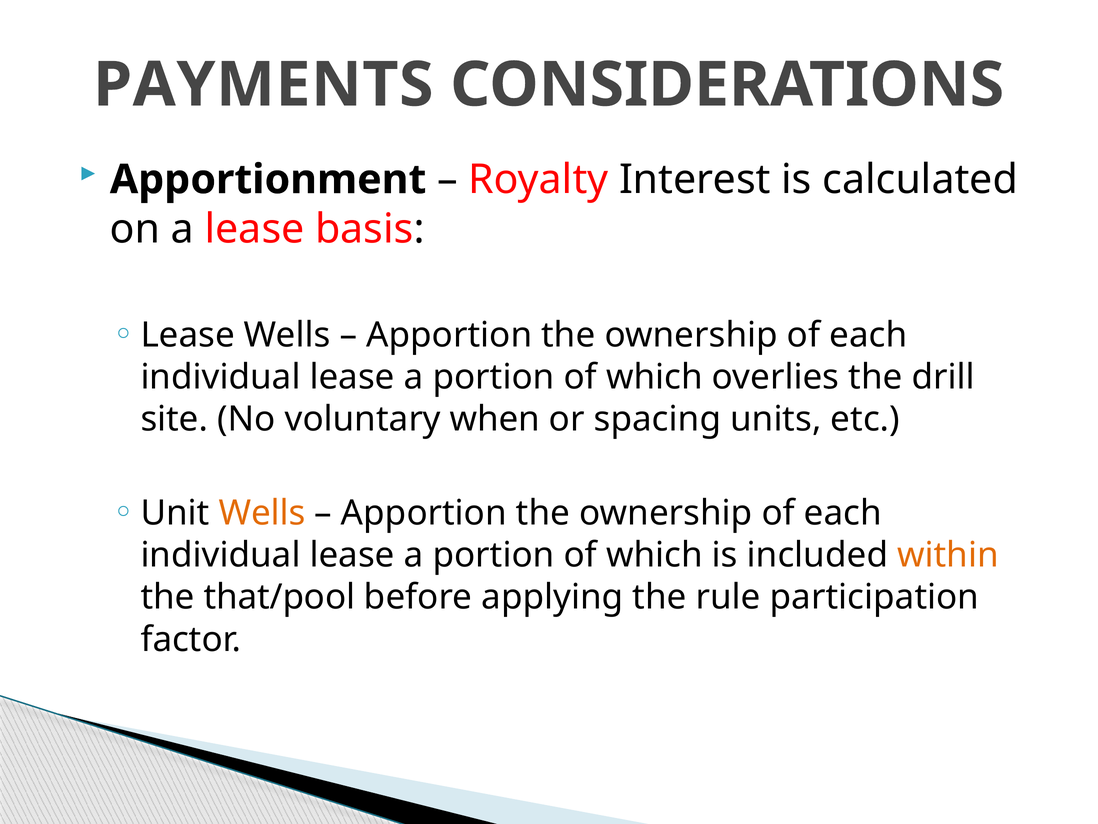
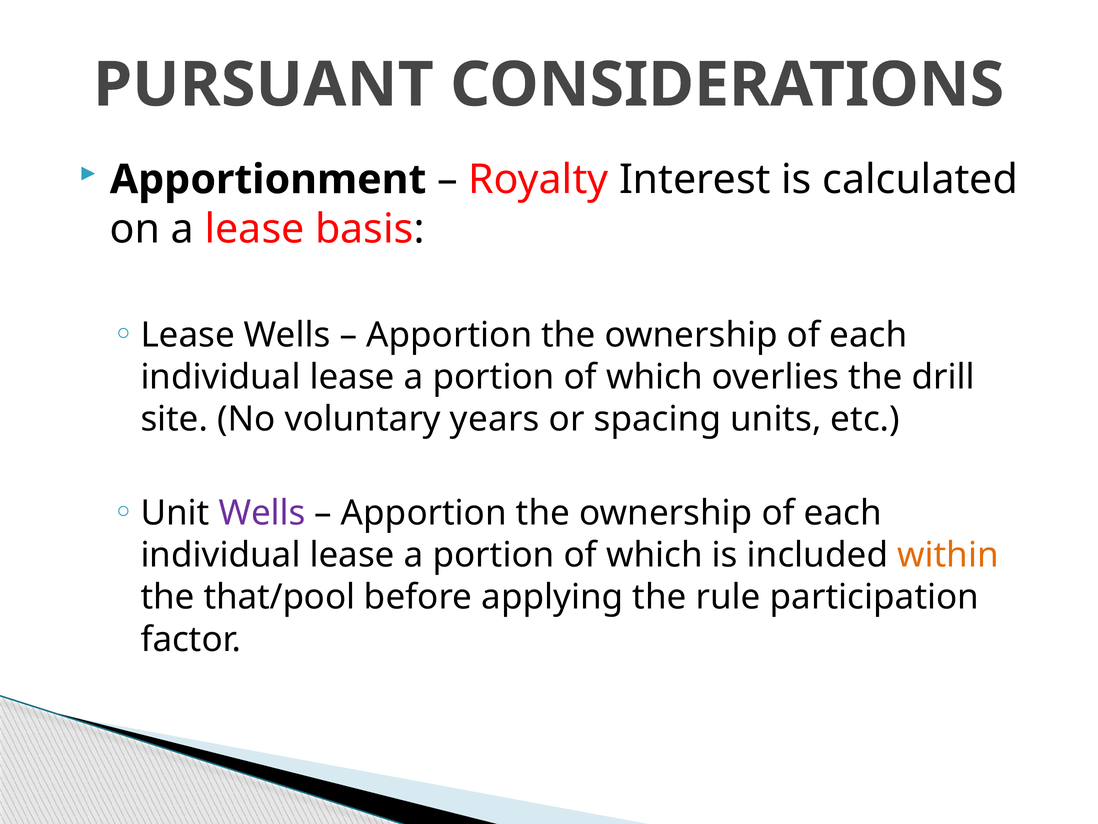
PAYMENTS: PAYMENTS -> PURSUANT (263, 85)
when: when -> years (495, 419)
Wells colour: orange -> purple (262, 513)
